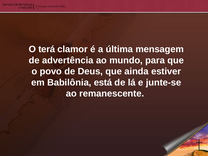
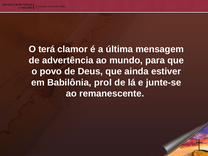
está: está -> prol (103, 82)
